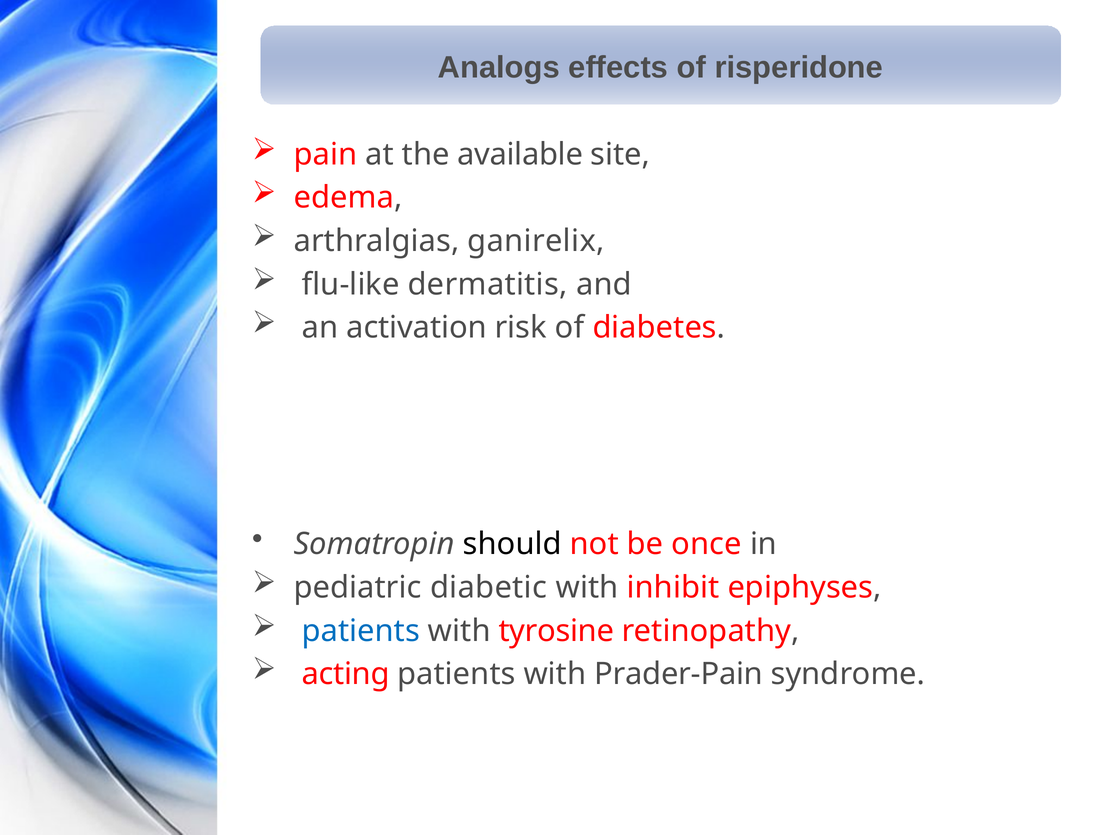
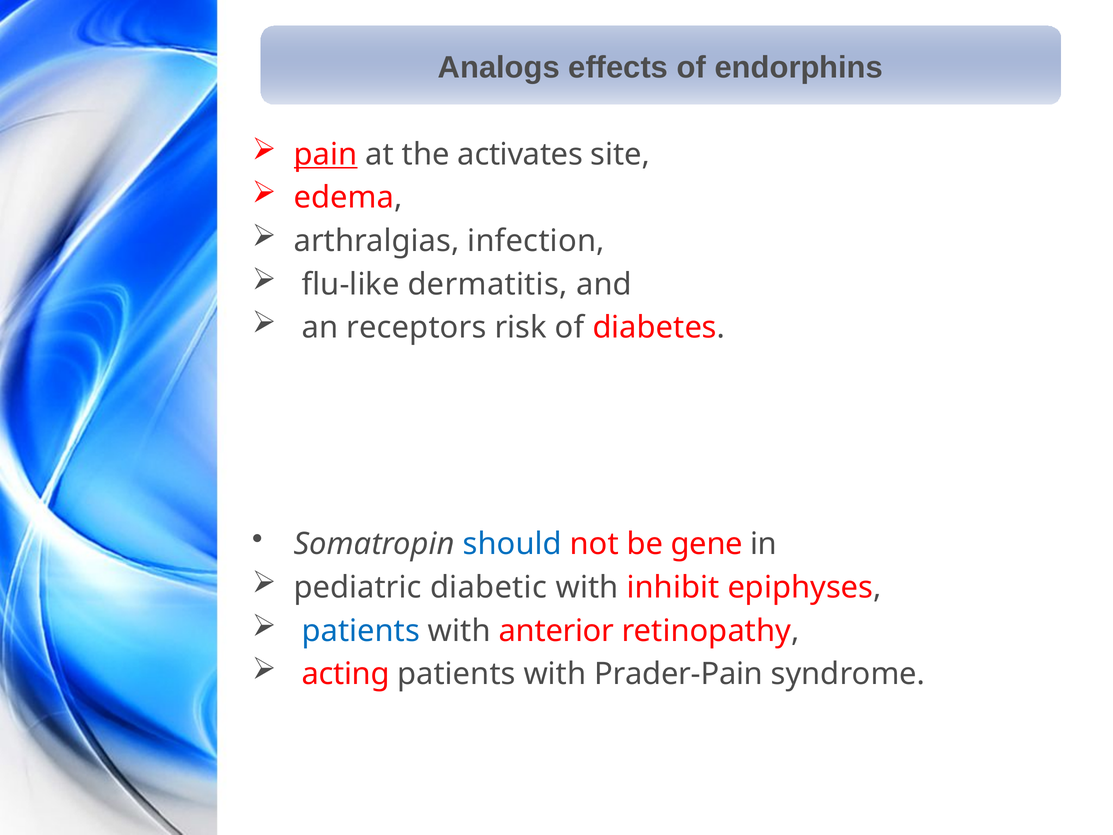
risperidone: risperidone -> endorphins (799, 67)
pain underline: none -> present (326, 154)
available: available -> activates (520, 154)
ganirelix: ganirelix -> infection (536, 241)
activation: activation -> receptors (416, 328)
should colour: black -> blue (512, 544)
once: once -> gene (707, 544)
tyrosine: tyrosine -> anterior (556, 631)
